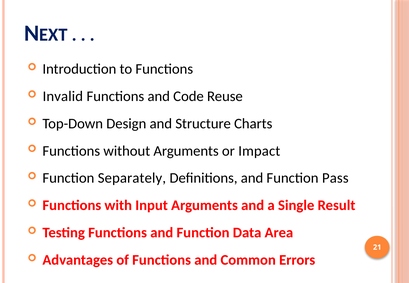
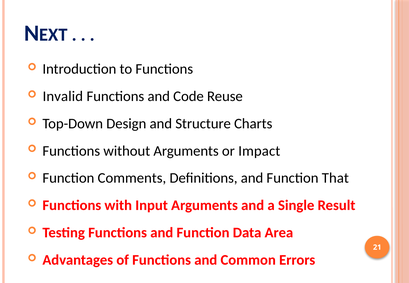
Separately: Separately -> Comments (132, 178)
Pass: Pass -> That (335, 178)
